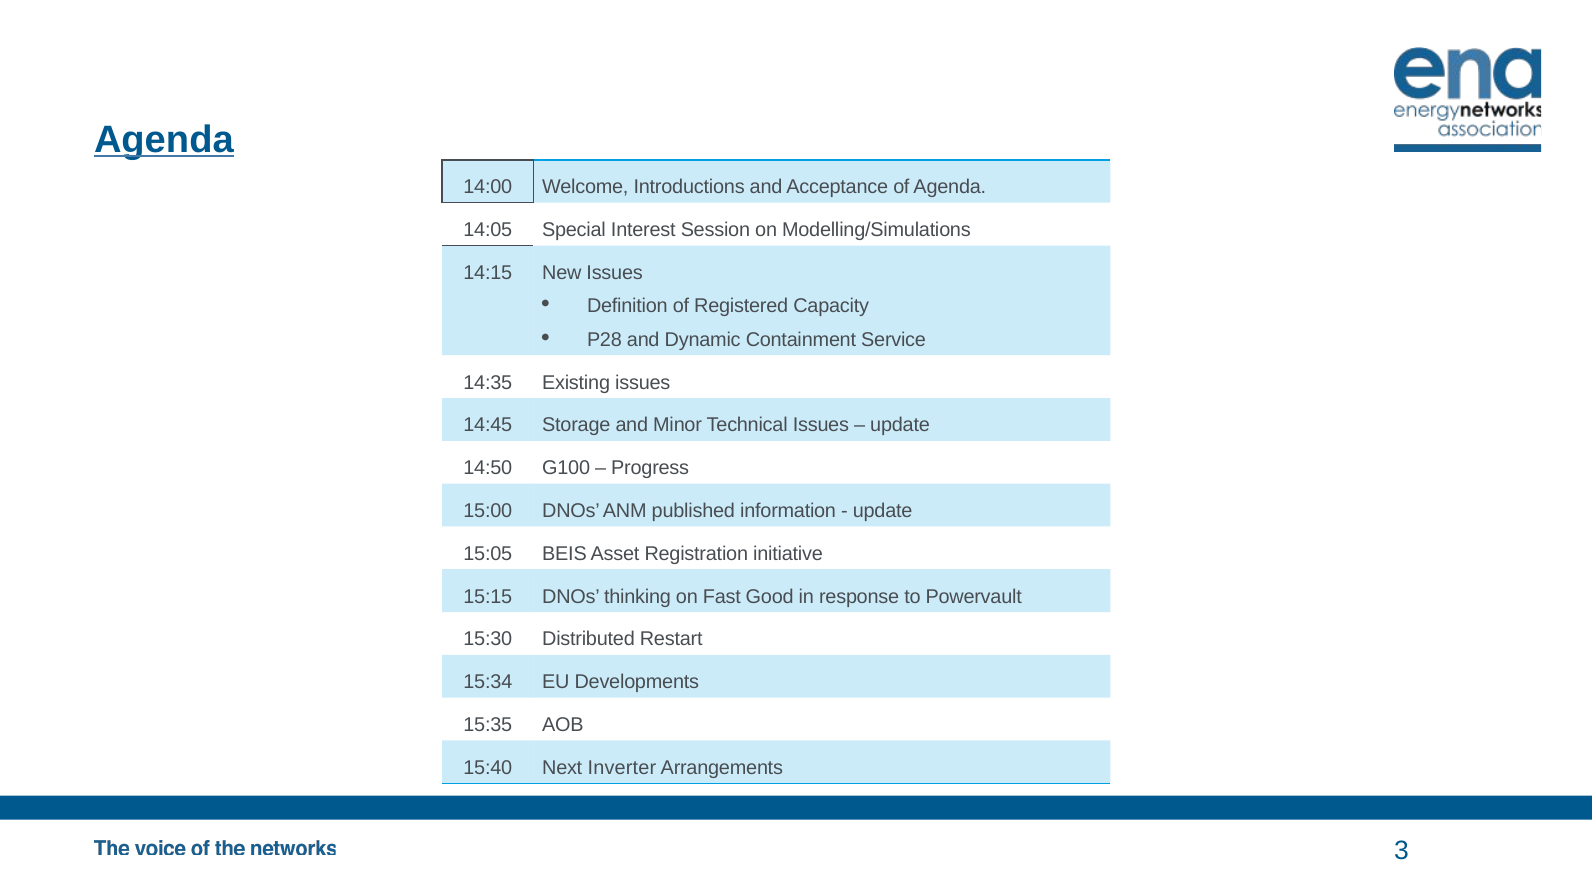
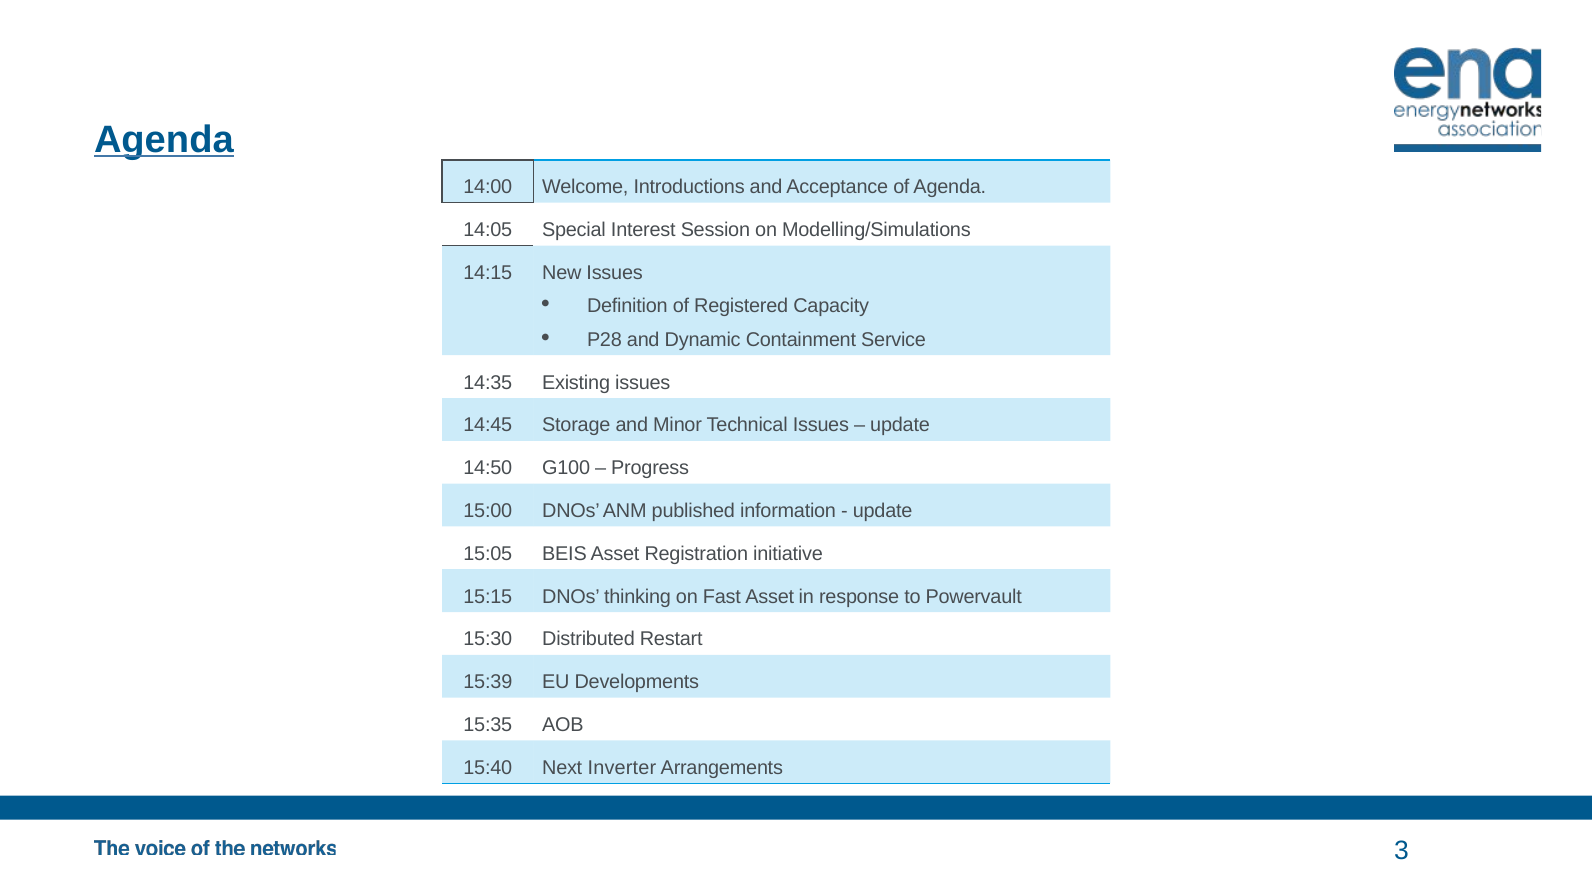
Fast Good: Good -> Asset (770, 596)
15:34: 15:34 -> 15:39 (488, 682)
